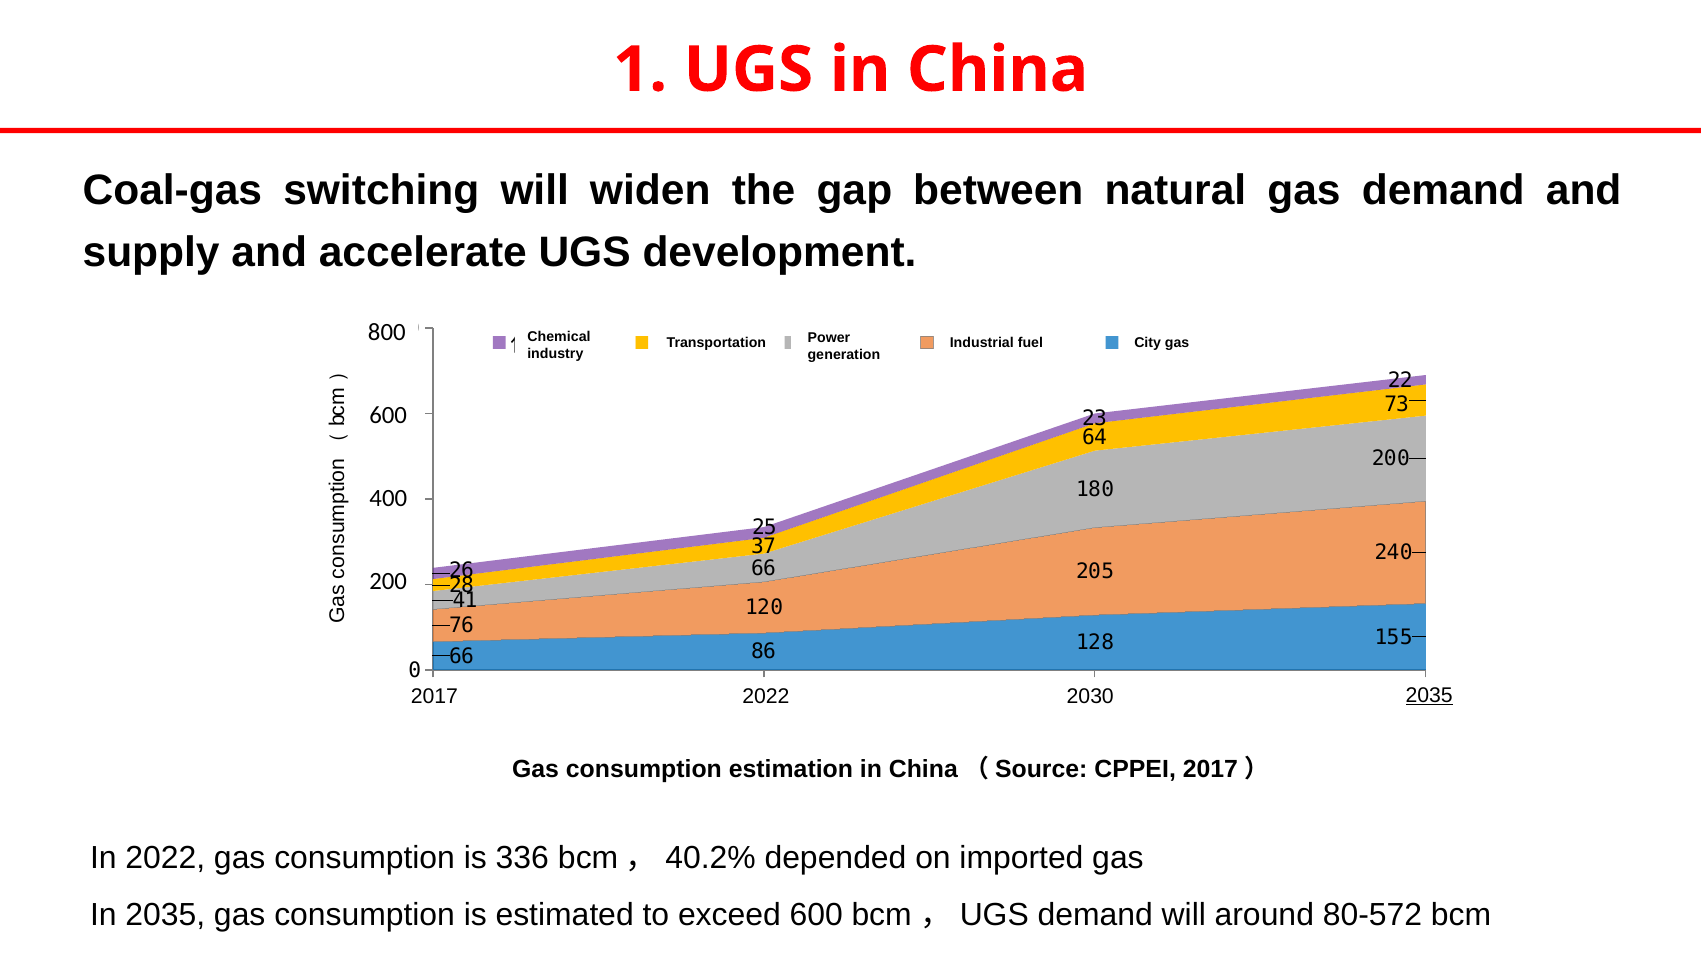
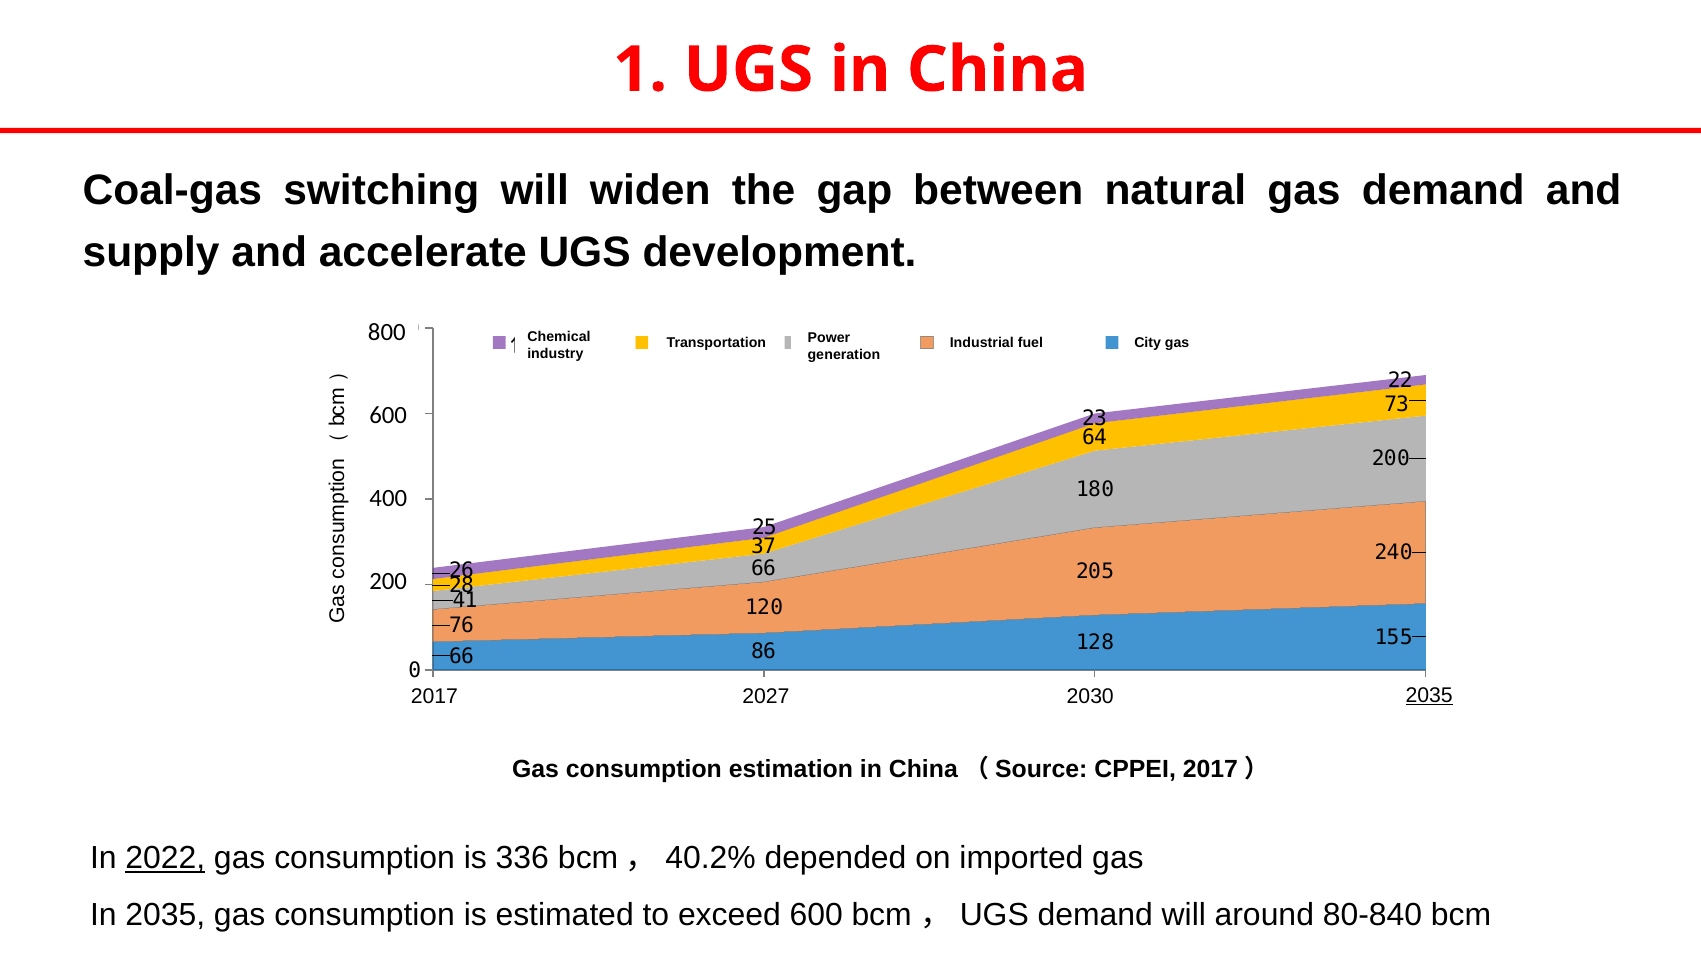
2017 2022: 2022 -> 2027 (766, 696)
2022 underline: none -> present (165, 858)
80-572: 80-572 -> 80-840 (1372, 915)
